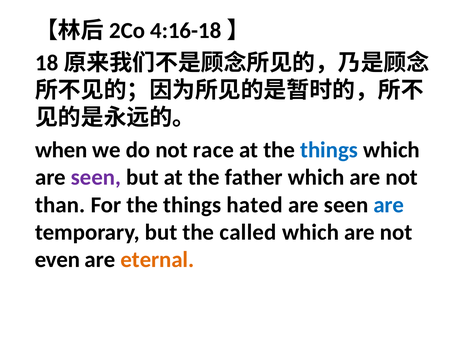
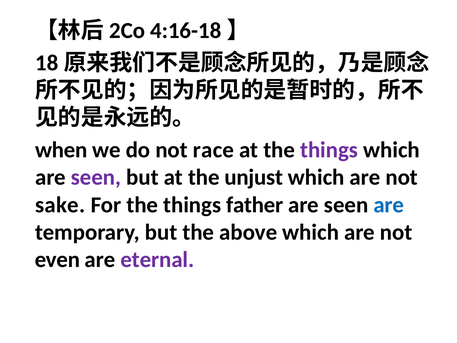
things colour: blue -> purple (329, 150)
father: father -> unjust (254, 177)
than: than -> sake (60, 205)
hated: hated -> father (255, 205)
called: called -> above (248, 232)
eternal colour: orange -> purple (157, 260)
